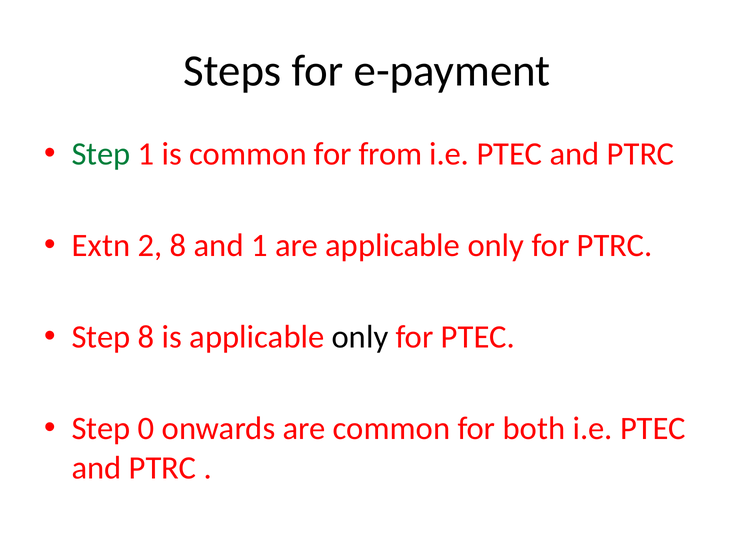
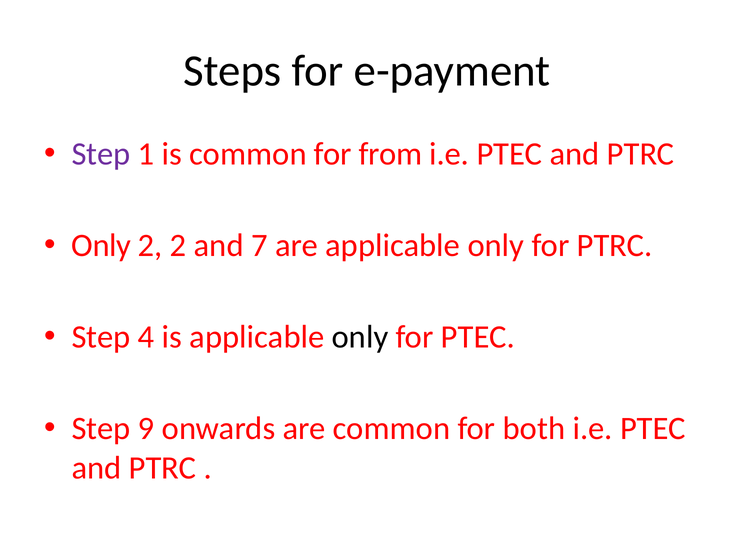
Step colour: green -> purple (101, 154)
Extn: Extn -> Only (101, 245)
2 8: 8 -> 2 (178, 245)
and 1: 1 -> 7 (259, 245)
Step 8: 8 -> 4 (146, 337)
0: 0 -> 9 (146, 428)
